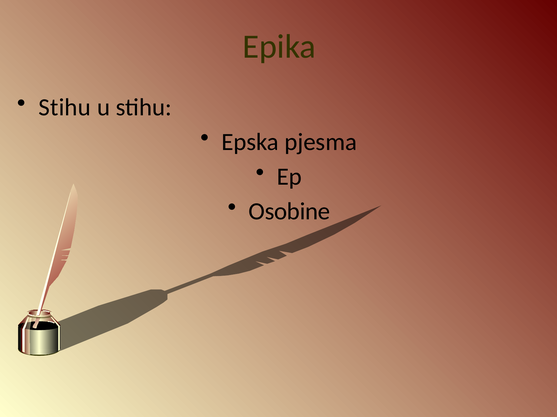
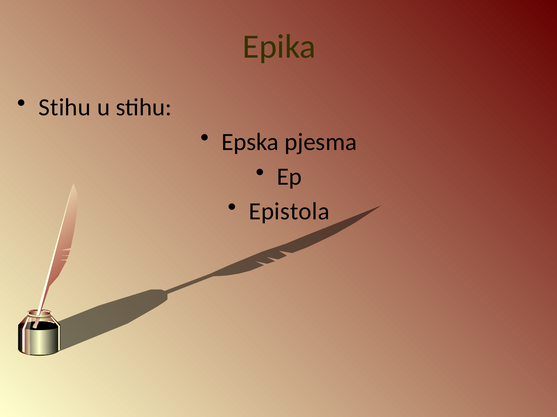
Osobine: Osobine -> Epistola (289, 212)
